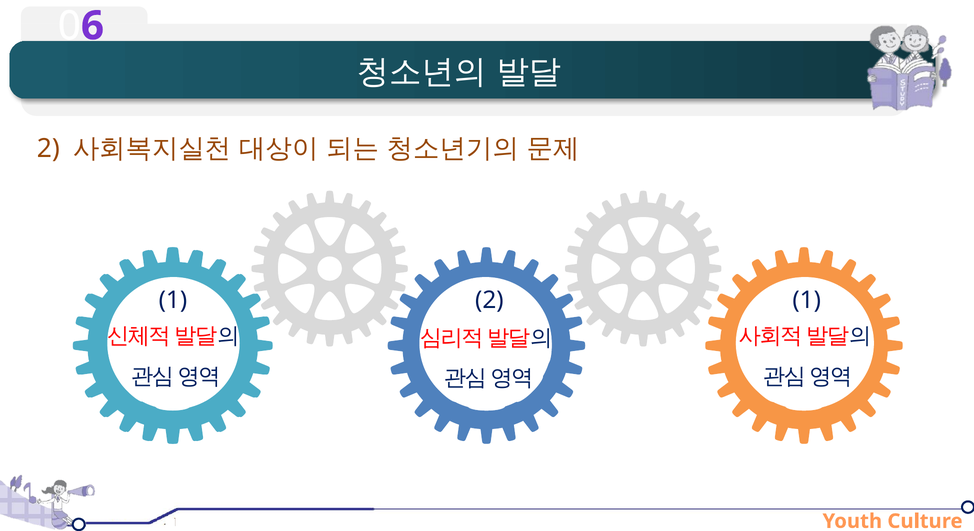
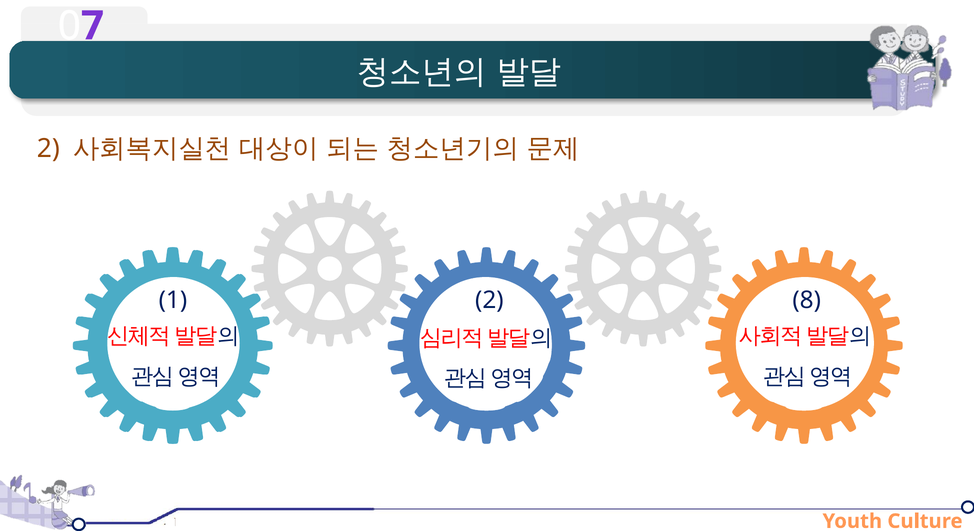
6: 6 -> 7 (92, 26)
2 1: 1 -> 8 (807, 300)
